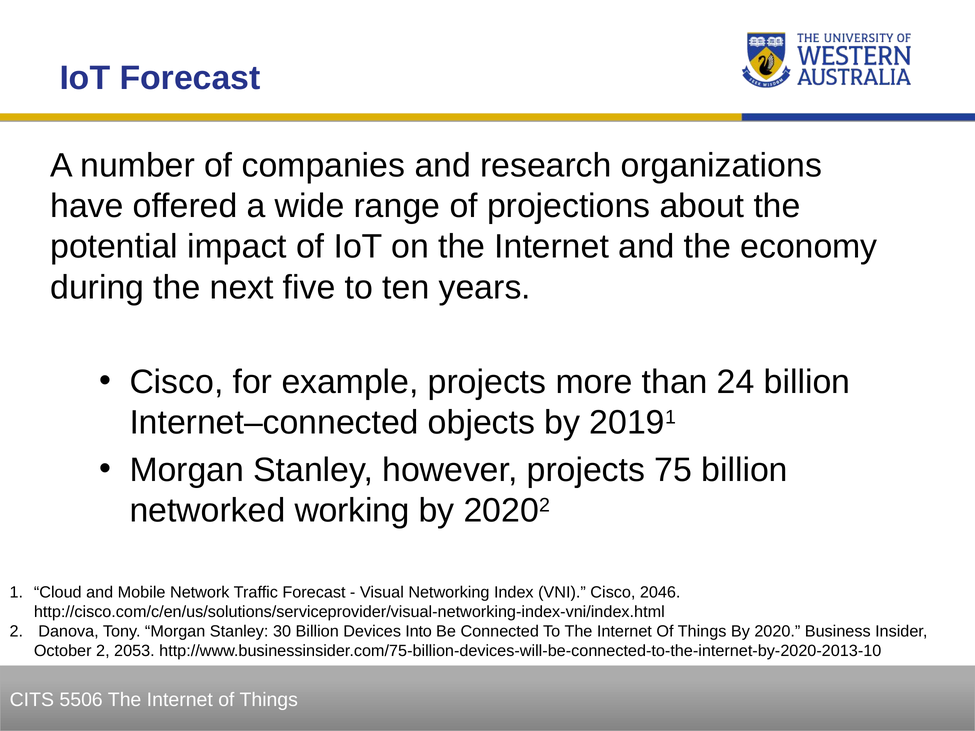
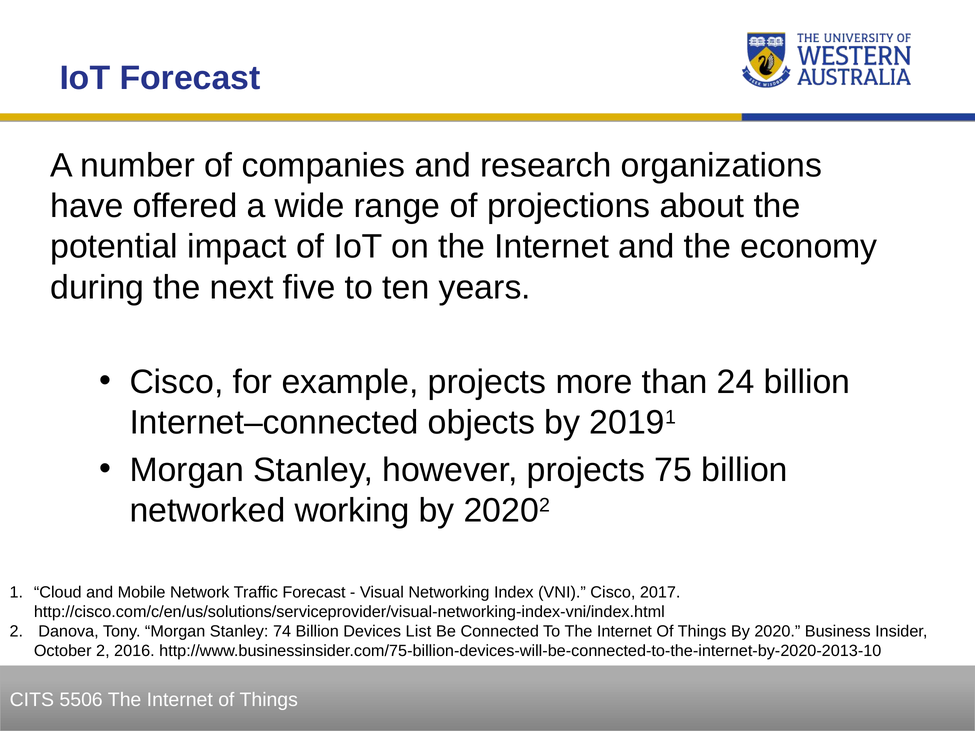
2046: 2046 -> 2017 (660, 593)
30: 30 -> 74 (282, 632)
Into: Into -> List (418, 632)
2053: 2053 -> 2016 (134, 651)
